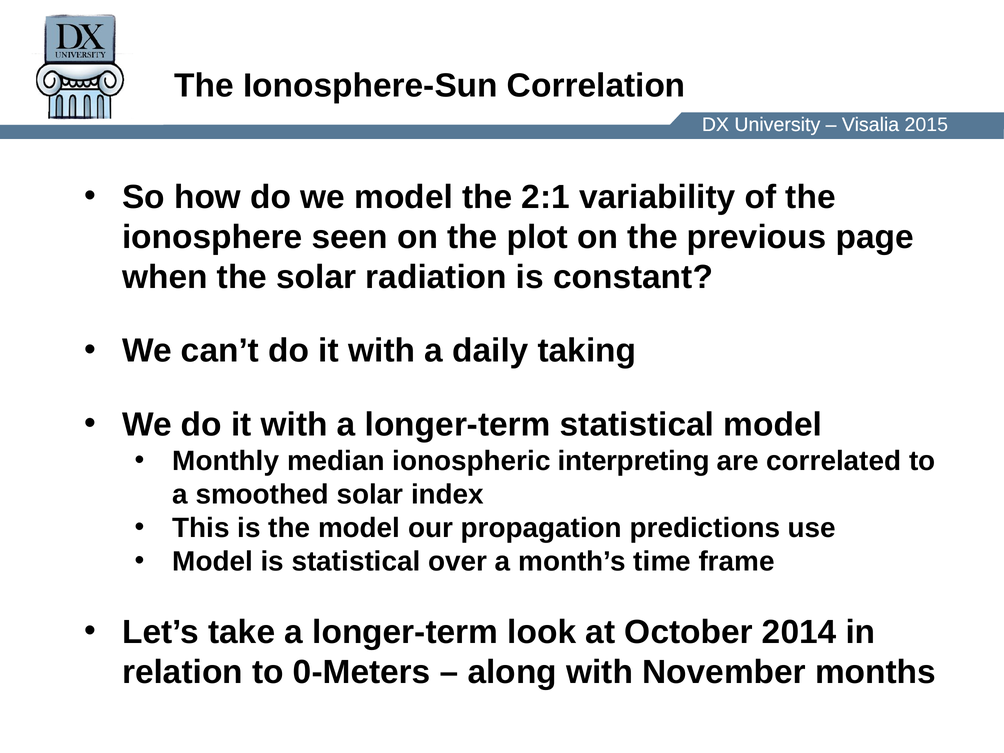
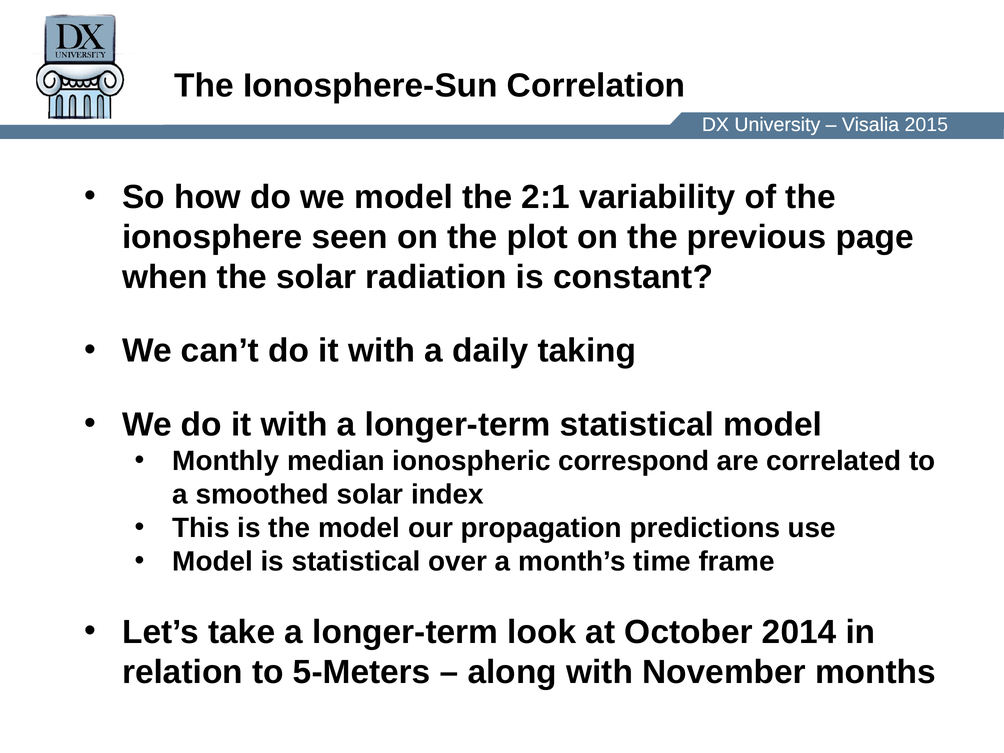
interpreting: interpreting -> correspond (634, 461)
0-Meters: 0-Meters -> 5-Meters (362, 672)
